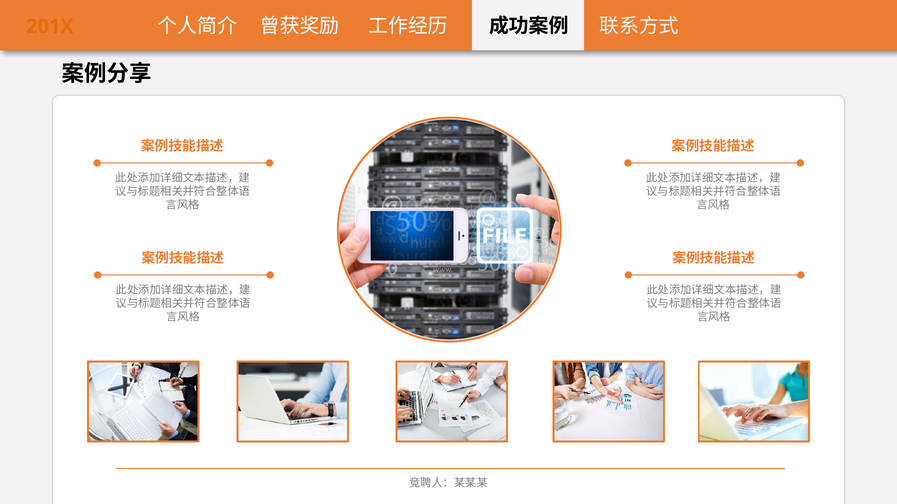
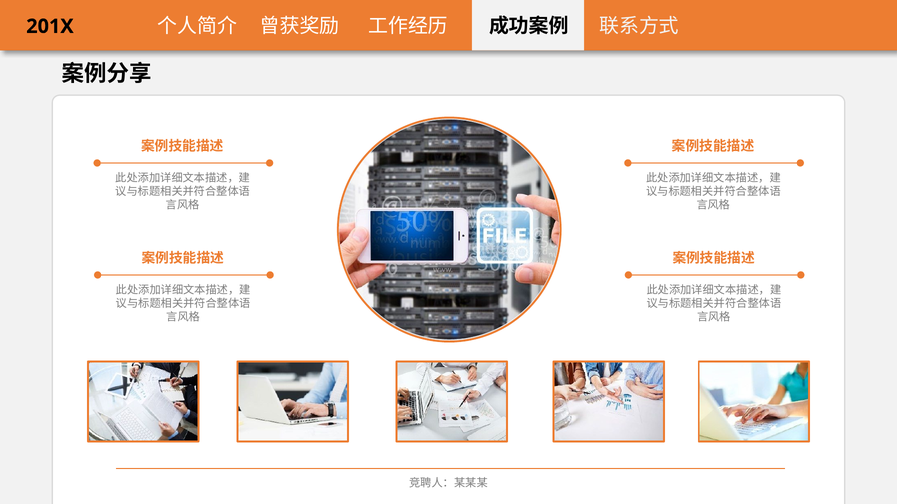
201X colour: orange -> black (50, 26)
